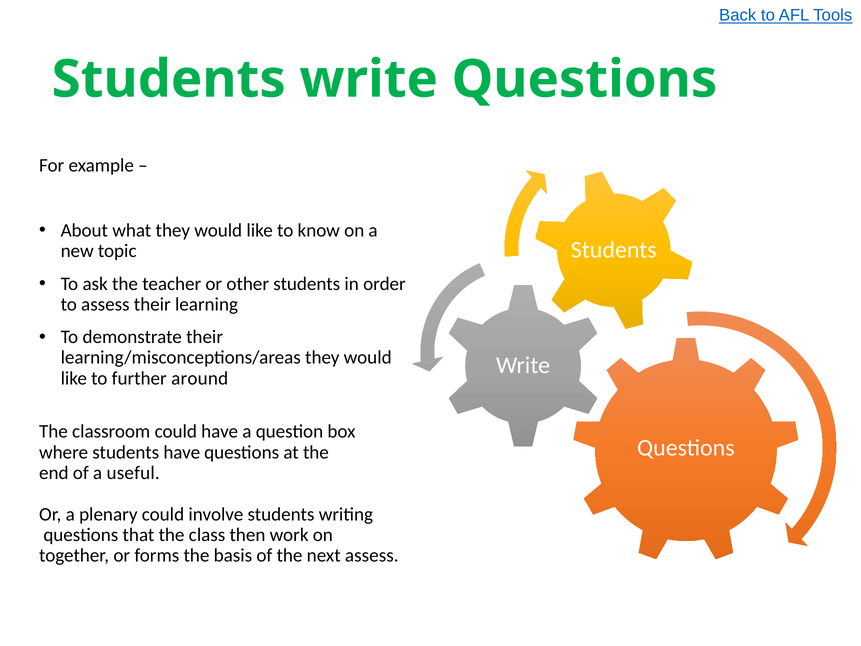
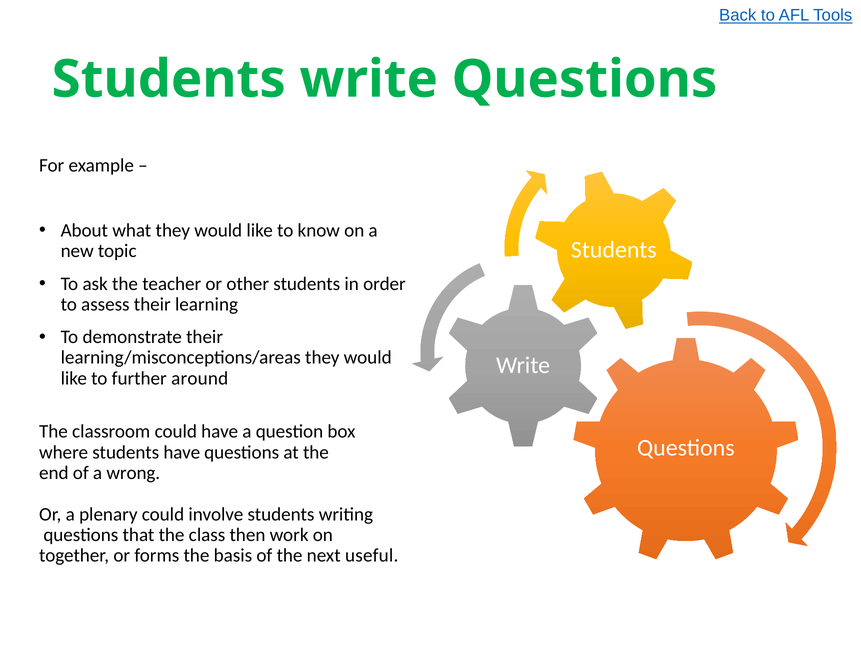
useful: useful -> wrong (133, 473)
next assess: assess -> useful (372, 555)
